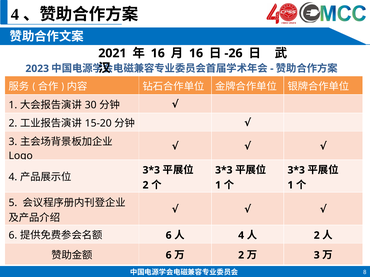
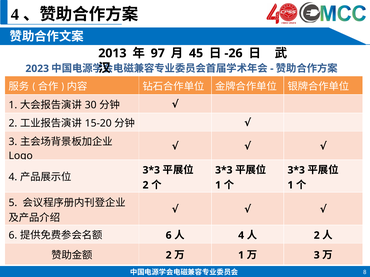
2021: 2021 -> 2013 (112, 53)
16: 16 -> 97 (158, 53)
16: 16 -> 45 (196, 53)
6: 6 -> 2 (169, 256)
2: 2 -> 1 (241, 256)
